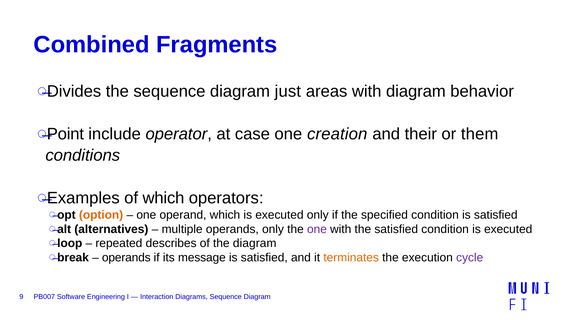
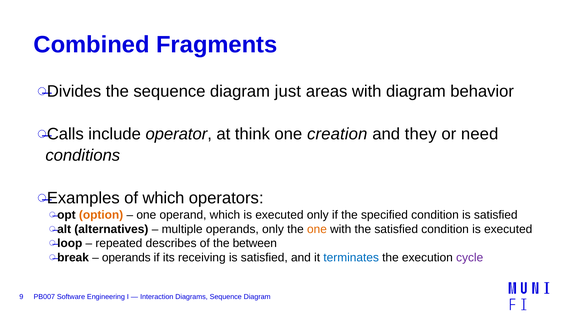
Point: Point -> Calls (65, 134)
case: case -> think (252, 134)
their: their -> they (421, 134)
them: them -> need (480, 134)
one colour: purple -> orange (317, 230)
the diagram: diagram -> between (255, 244)
message: message -> receiving (202, 258)
terminates colour: orange -> blue (351, 258)
